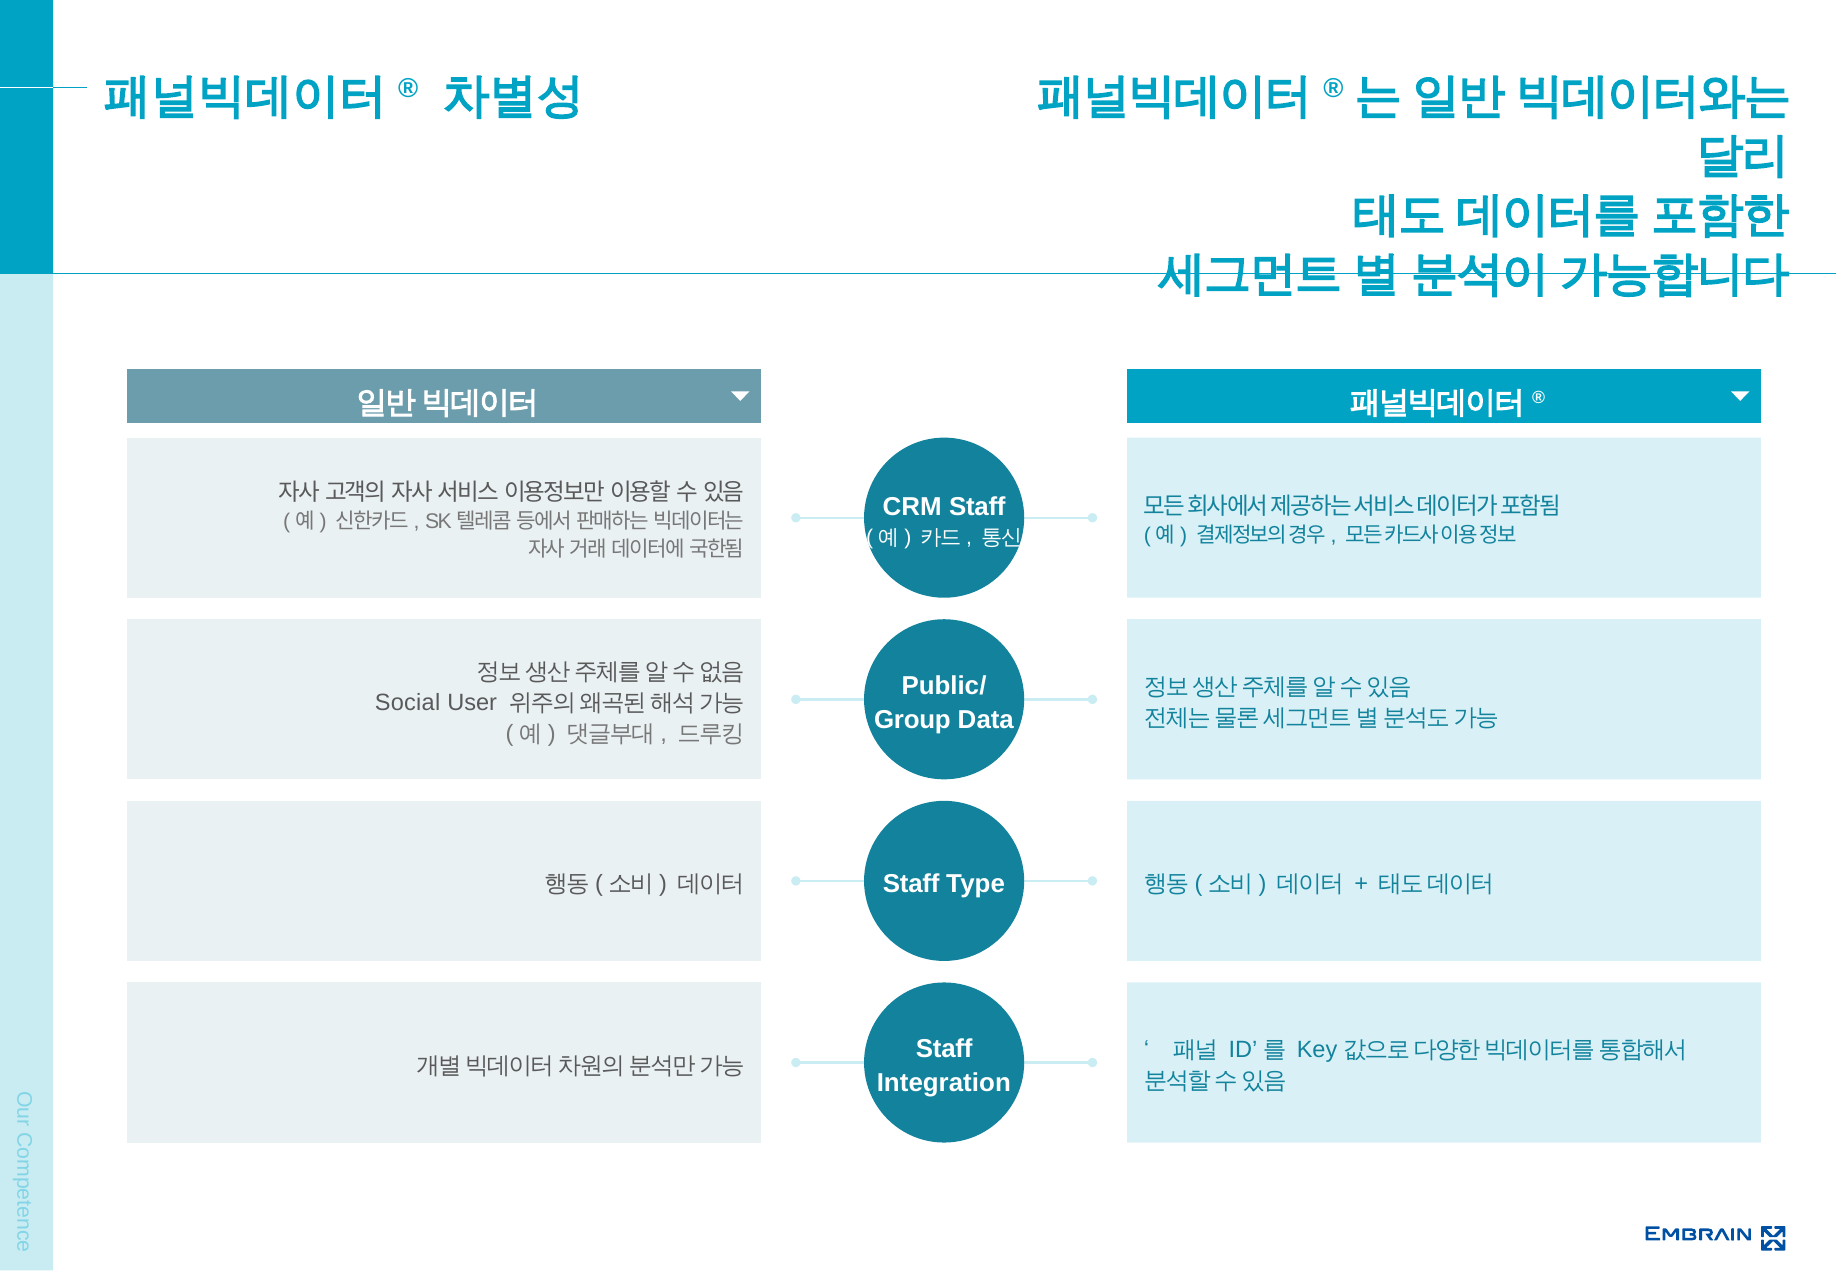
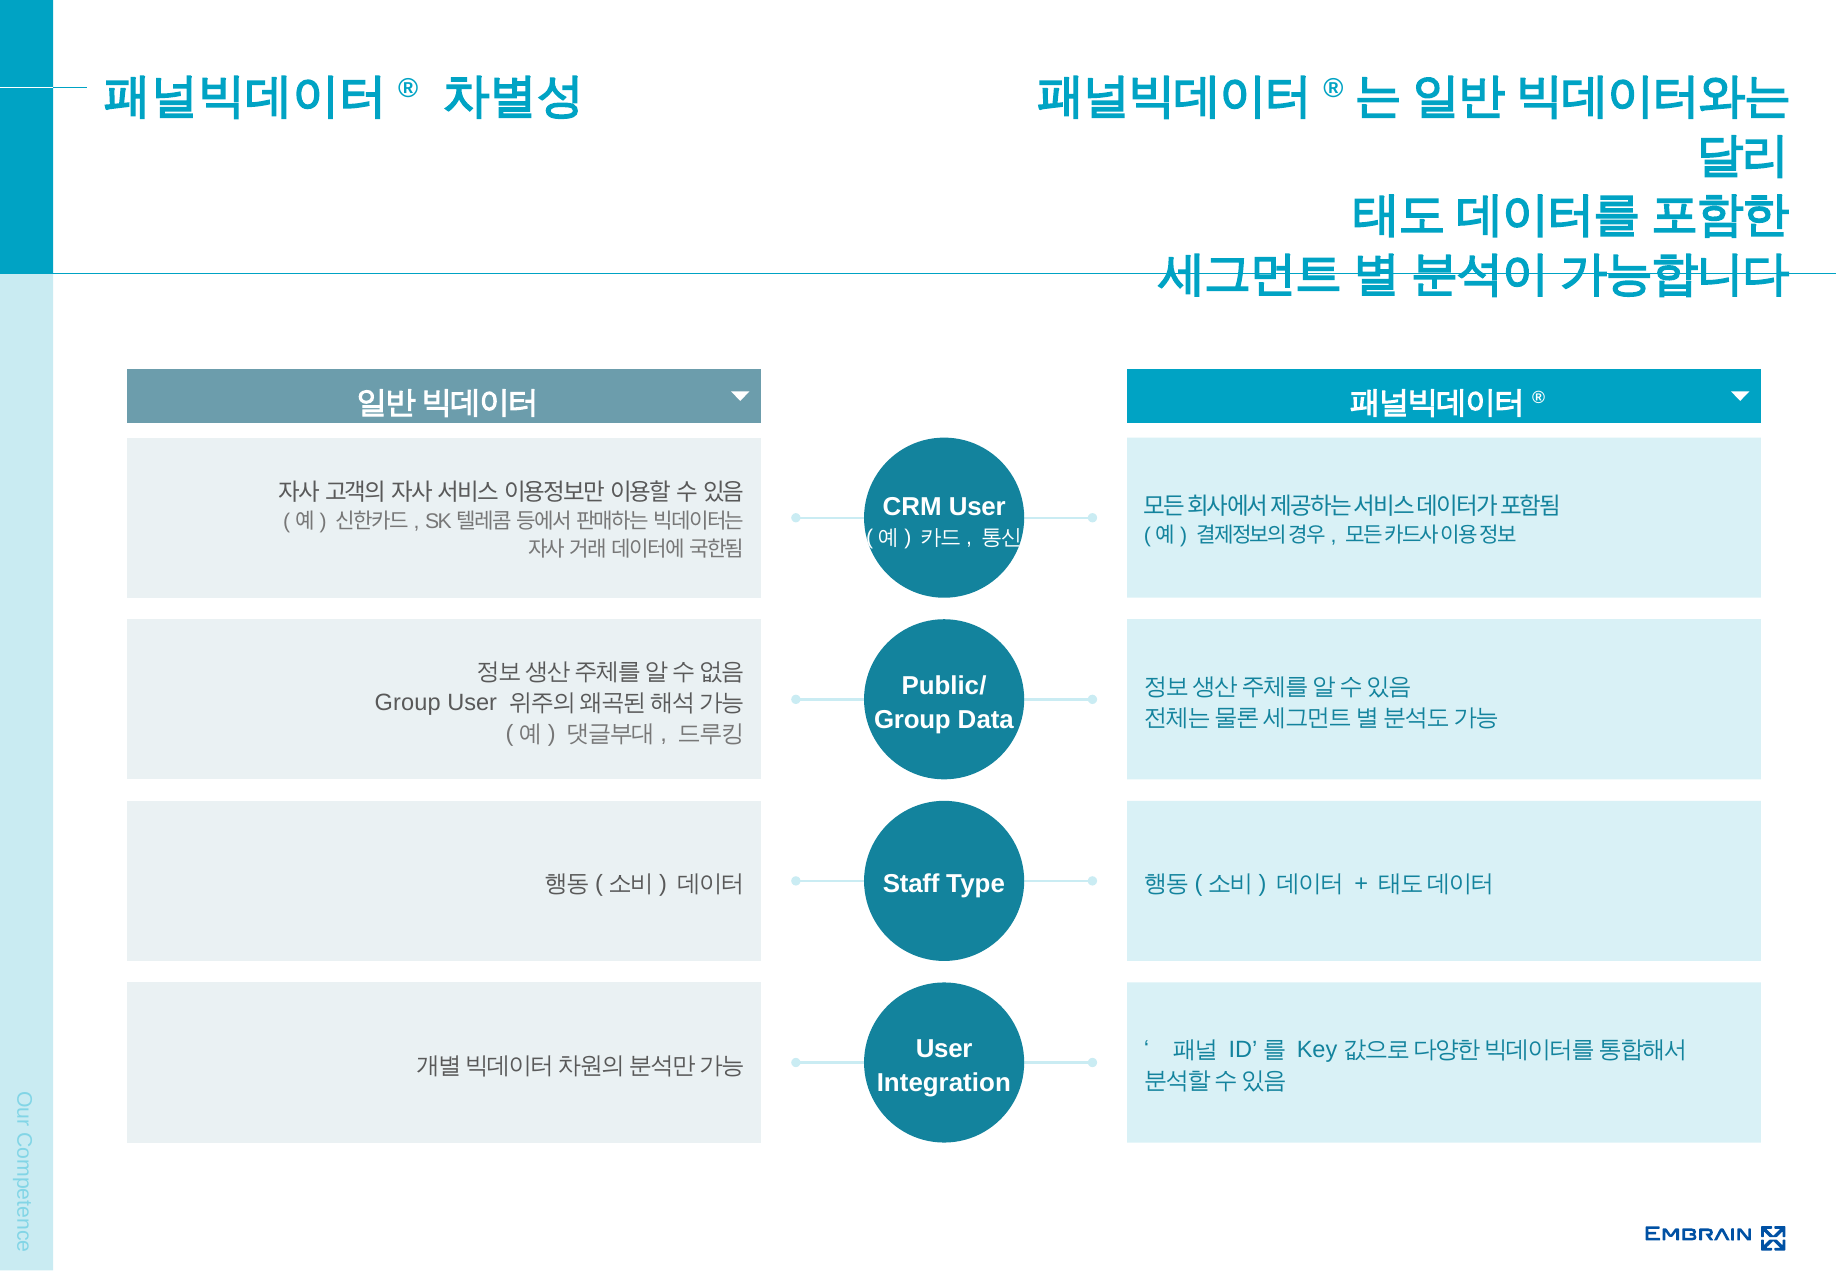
CRM Staff: Staff -> User (977, 507)
Social: Social -> Group (408, 702)
Staff: Staff -> User (944, 1049)
